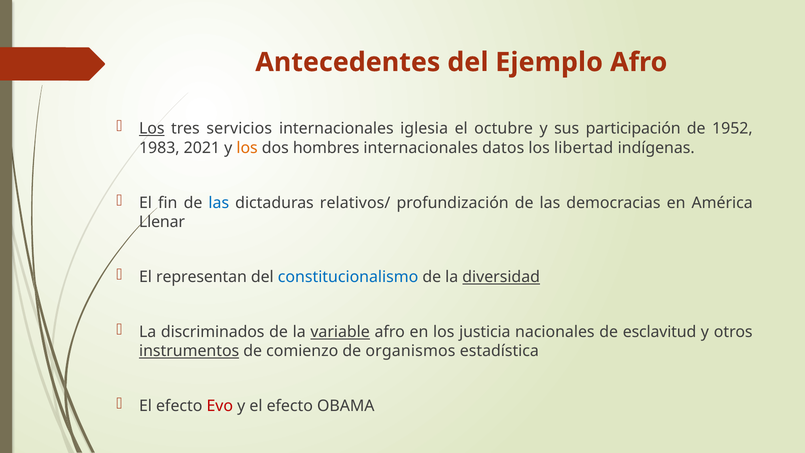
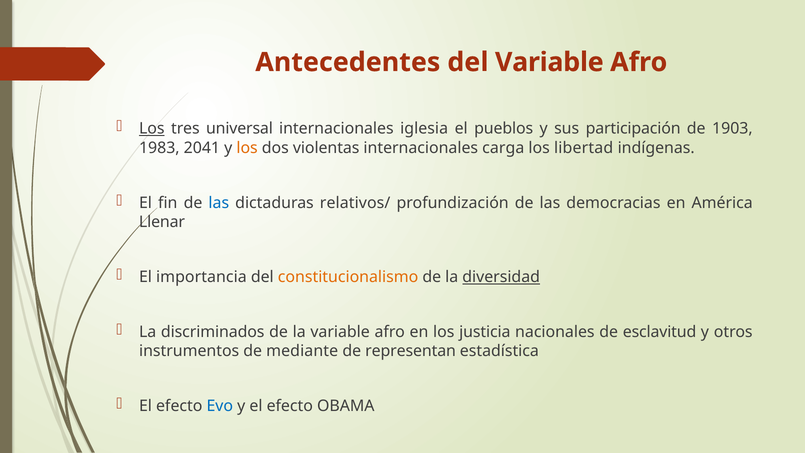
del Ejemplo: Ejemplo -> Variable (549, 62)
servicios: servicios -> universal (239, 129)
octubre: octubre -> pueblos (504, 129)
1952: 1952 -> 1903 (732, 129)
2021: 2021 -> 2041 (202, 148)
hombres: hombres -> violentas (326, 148)
datos: datos -> carga (503, 148)
representan: representan -> importancia (201, 277)
constitucionalismo colour: blue -> orange (348, 277)
variable underline: present -> none (340, 332)
instrumentos underline: present -> none (189, 351)
comienzo: comienzo -> mediante (302, 351)
organismos: organismos -> representan (411, 351)
Evo colour: red -> blue (220, 406)
